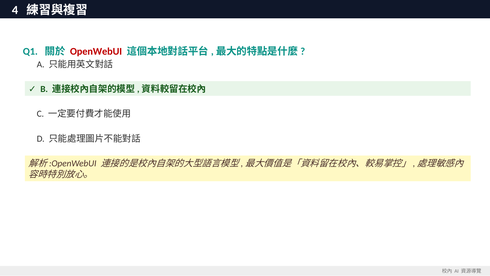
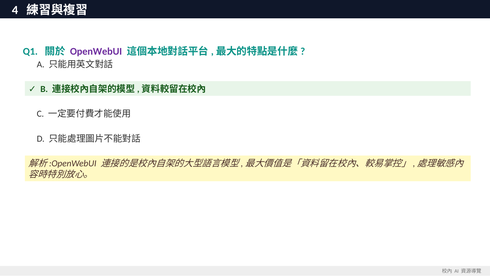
OpenWebUI colour: red -> purple (96, 51)
